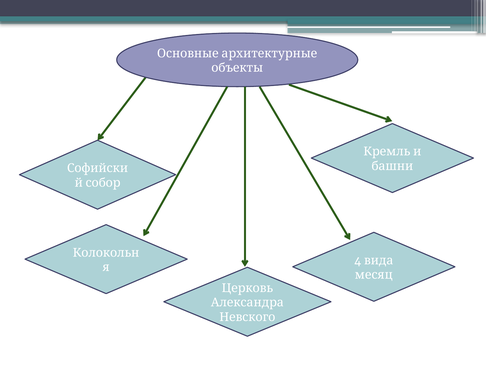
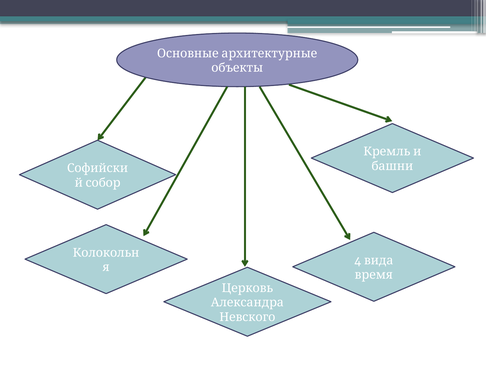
месяц: месяц -> время (374, 275)
